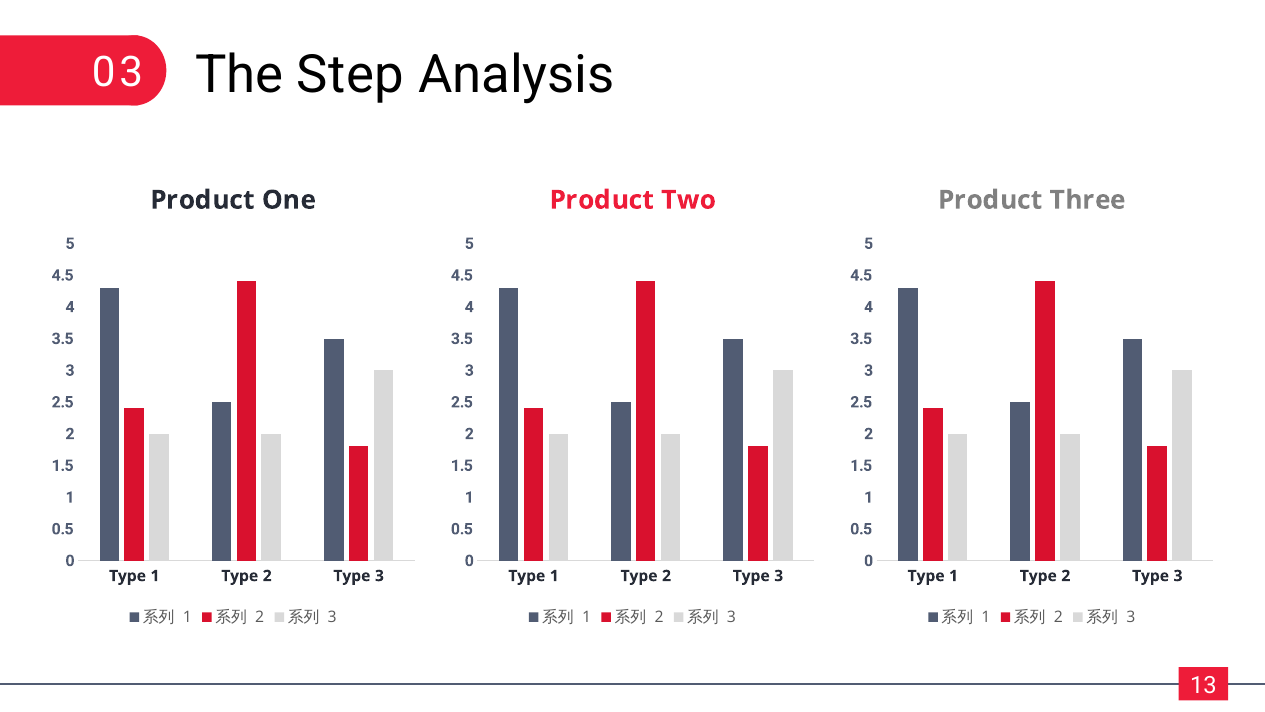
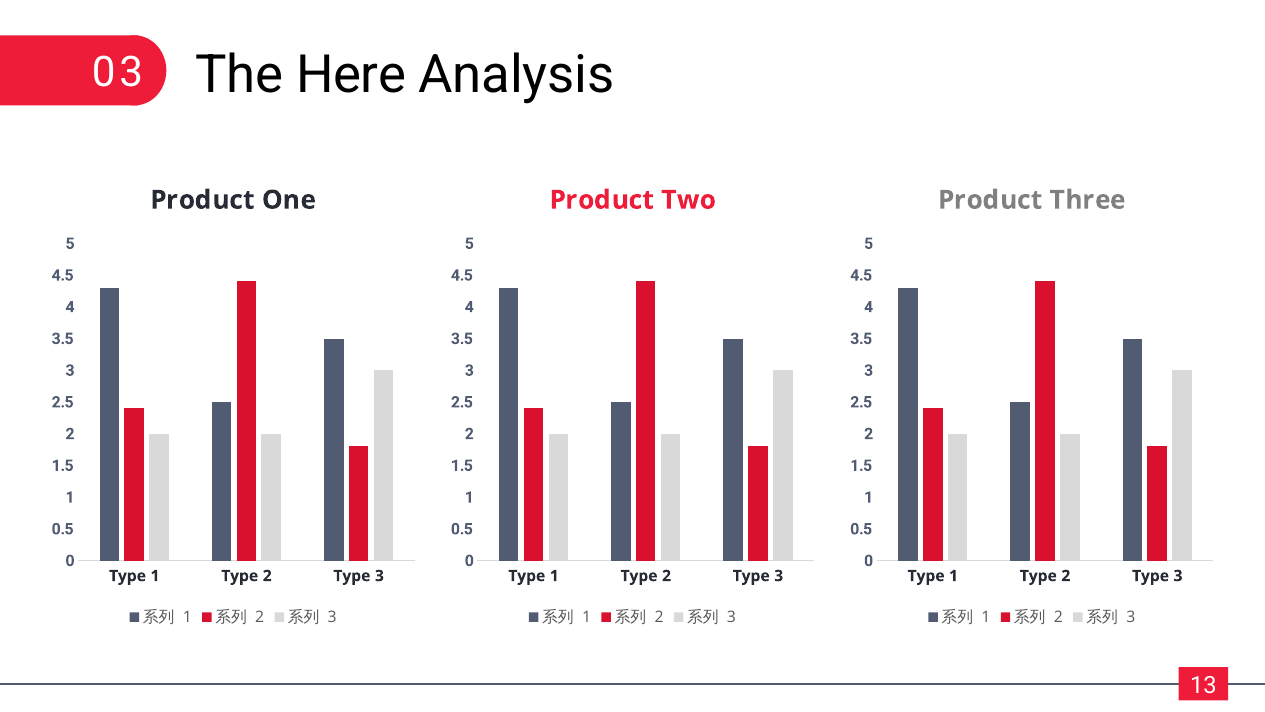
Step: Step -> Here (351, 75)
